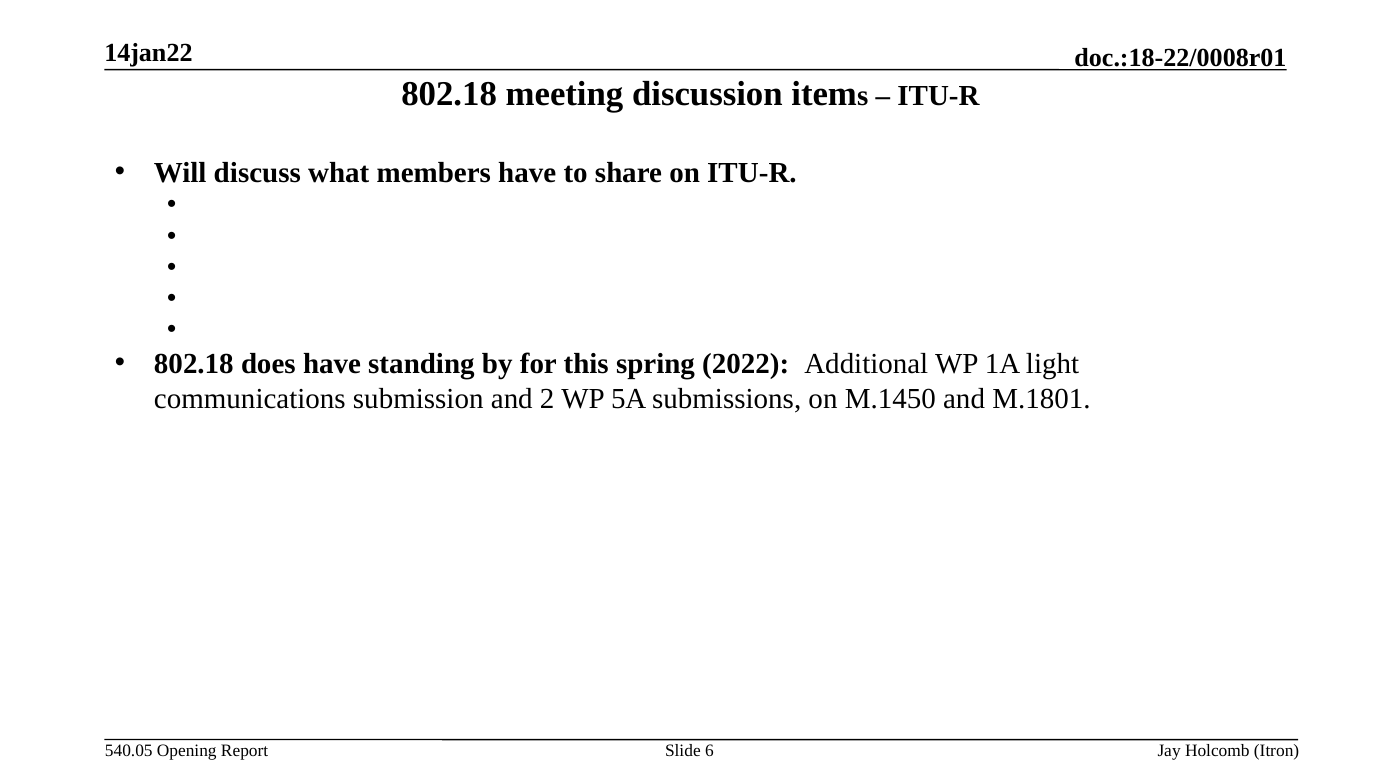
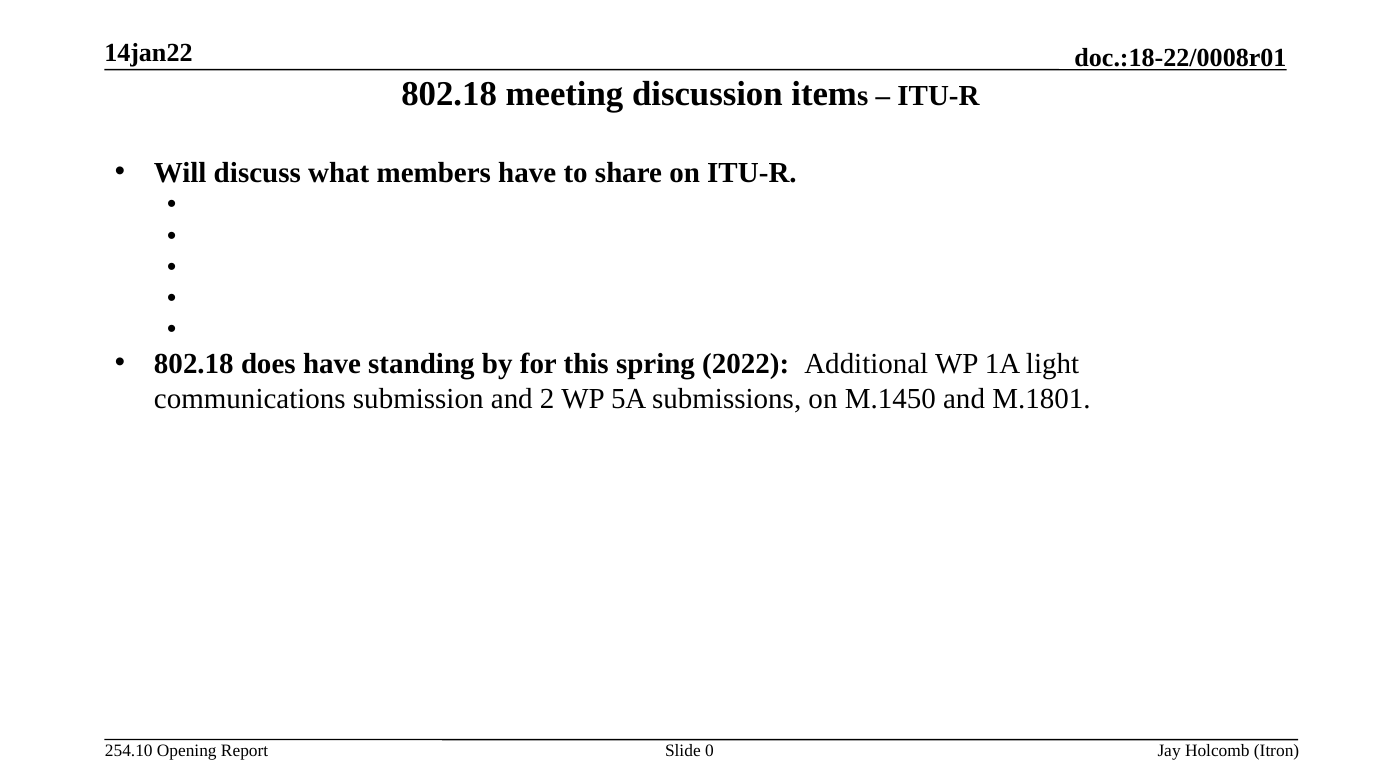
540.05: 540.05 -> 254.10 (129, 750)
6: 6 -> 0 (709, 750)
